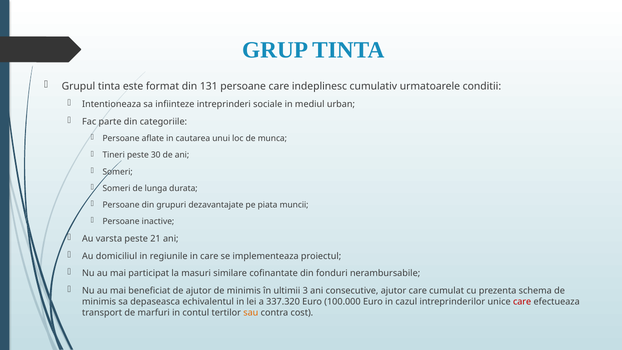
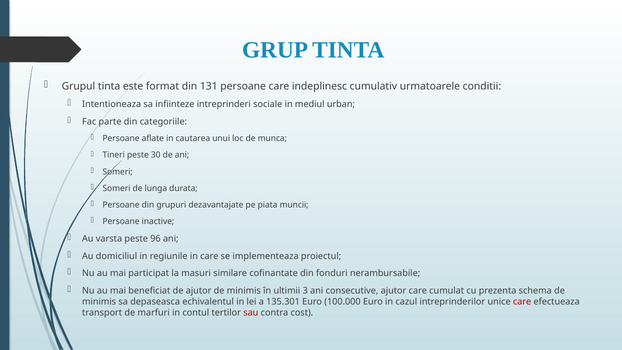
21: 21 -> 96 (155, 239)
337.320: 337.320 -> 135.301 (283, 302)
sau colour: orange -> red (251, 312)
